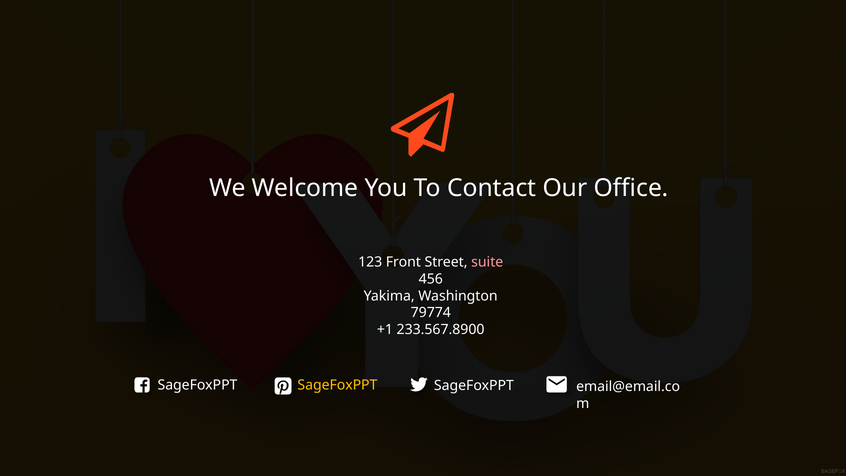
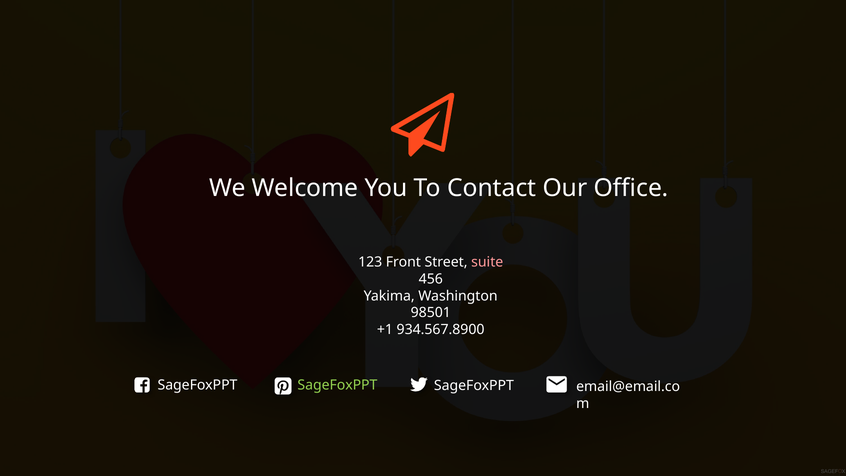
79774: 79774 -> 98501 (431, 313)
233.567.8900: 233.567.8900 -> 934.567.8900 (441, 330)
SageFoxPPT colour: yellow -> light green (337, 385)
